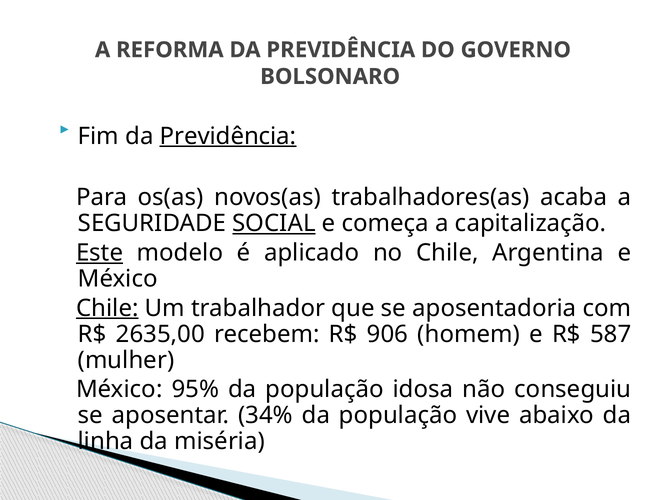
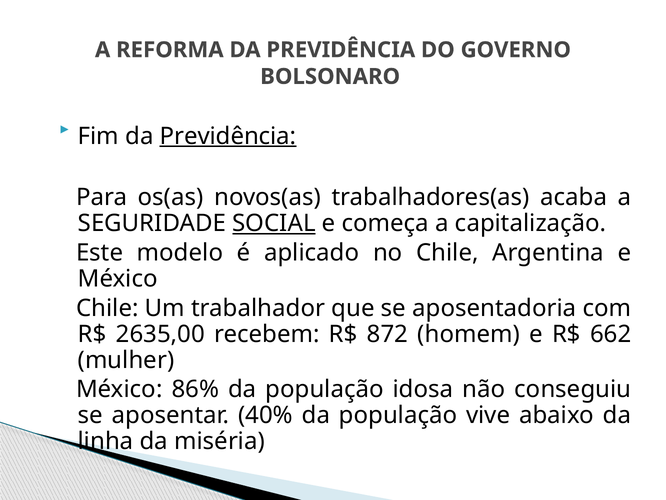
Este underline: present -> none (100, 253)
Chile underline: present -> none (107, 308)
906: 906 -> 872 (388, 334)
587: 587 -> 662 (611, 334)
95%: 95% -> 86% (195, 389)
34%: 34% -> 40% (266, 415)
